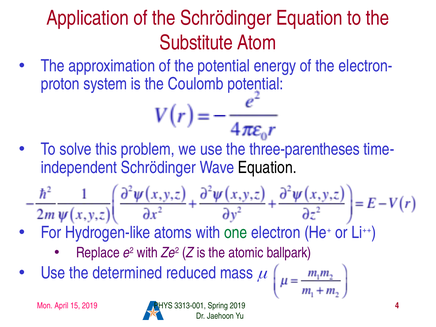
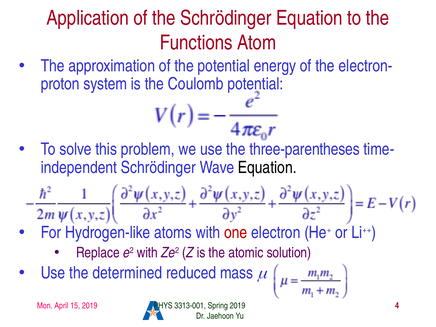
Substitute: Substitute -> Functions (196, 43)
one colour: green -> red (236, 233)
ballpark: ballpark -> solution (289, 253)
